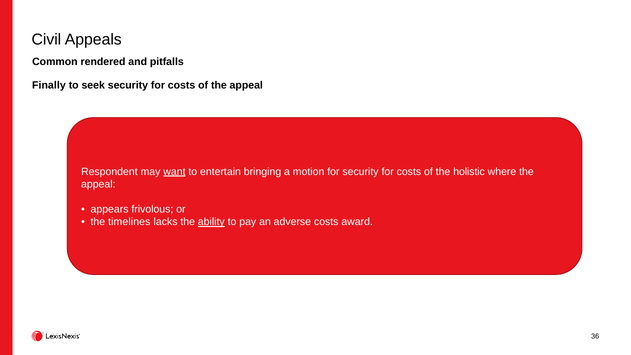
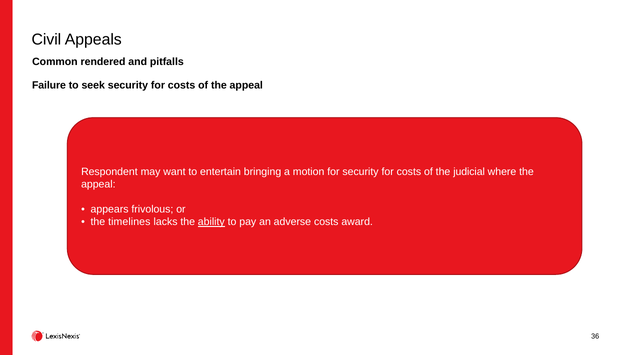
Finally: Finally -> Failure (49, 85)
want underline: present -> none (174, 172)
holistic: holistic -> judicial (469, 172)
